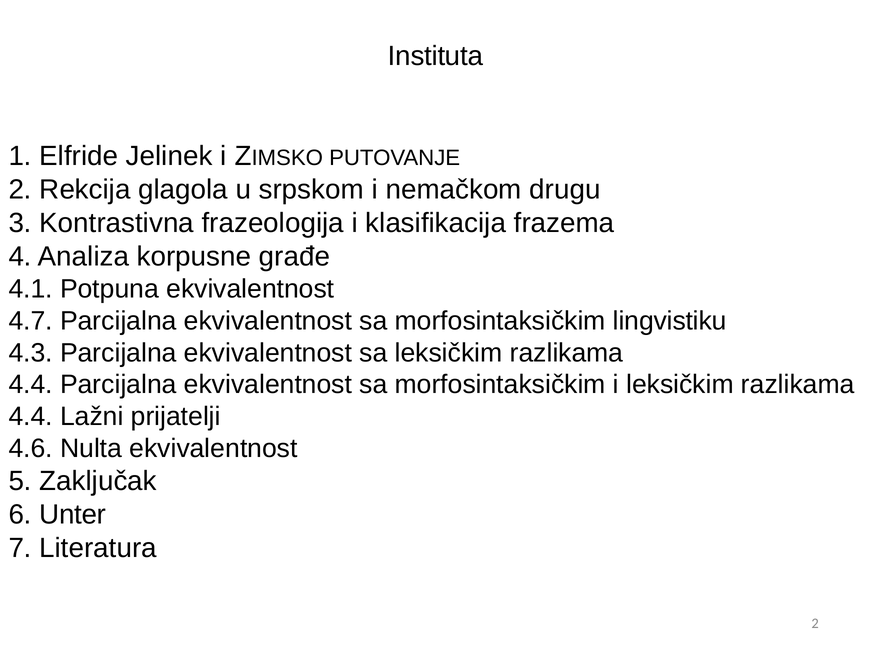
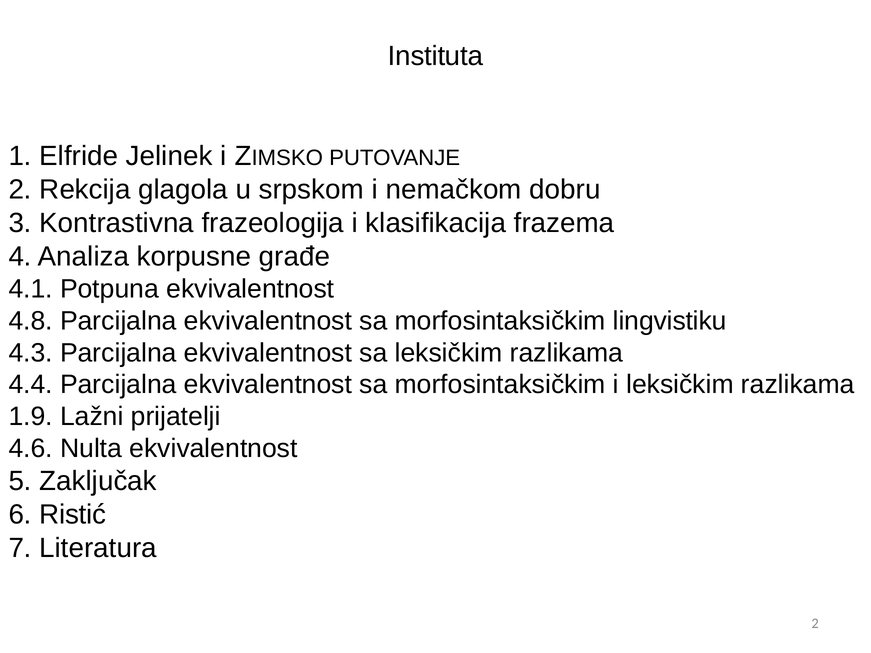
drugu: drugu -> dobru (565, 190)
4.7: 4.7 -> 4.8 (31, 321)
4.4: 4.4 -> 1.9 (31, 417)
Unter: Unter -> Ristić (73, 515)
